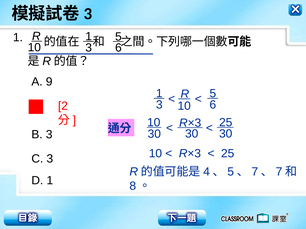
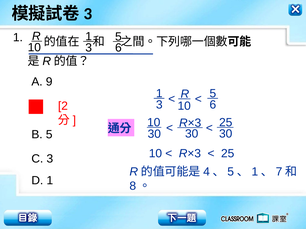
B 3: 3 -> 5 (49, 135)
7: 7 -> 1 (255, 172)
